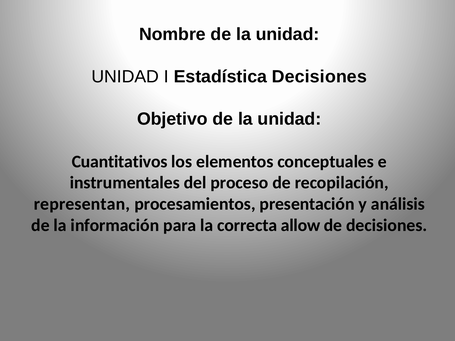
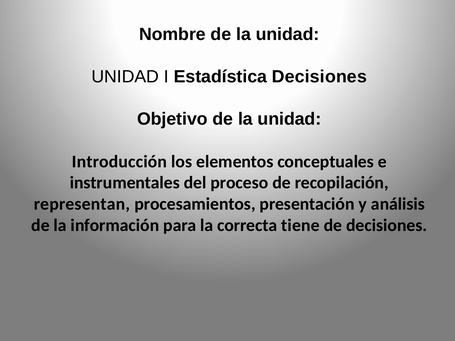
Cuantitativos: Cuantitativos -> Introducción (119, 162)
allow: allow -> tiene (300, 225)
